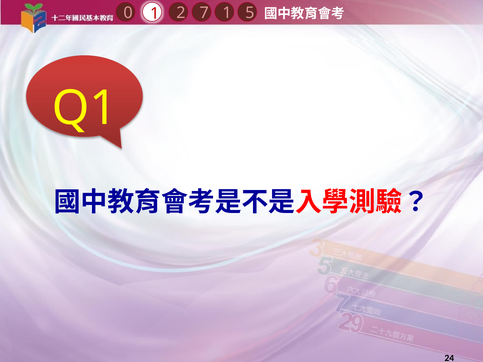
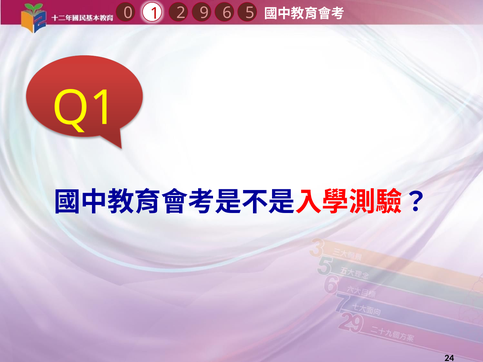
2 1: 1 -> 6 (227, 13)
7: 7 -> 9 (204, 13)
